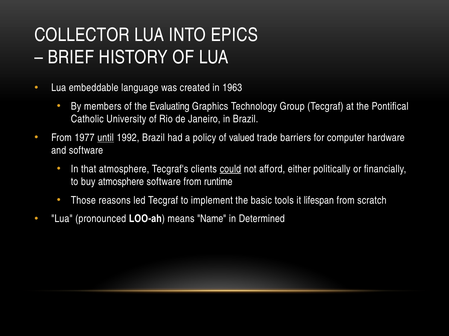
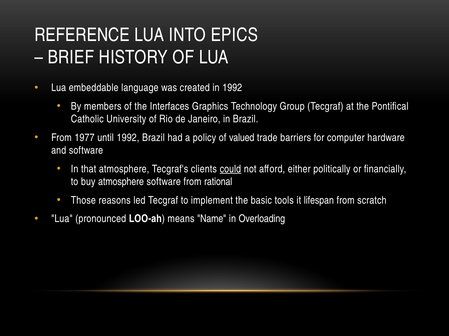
COLLECTOR: COLLECTOR -> REFERENCE (82, 35)
in 1963: 1963 -> 1992 (232, 88)
Evaluating: Evaluating -> Interfaces (169, 107)
until underline: present -> none (106, 138)
runtime: runtime -> rational (218, 182)
Determined: Determined -> Overloading (262, 219)
